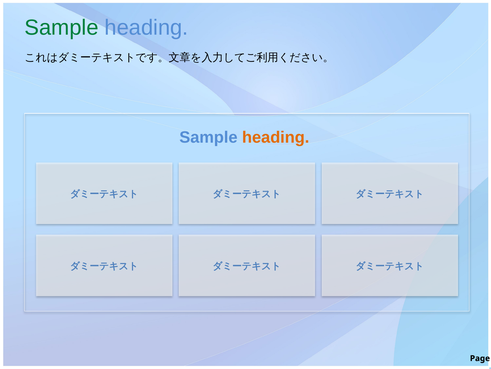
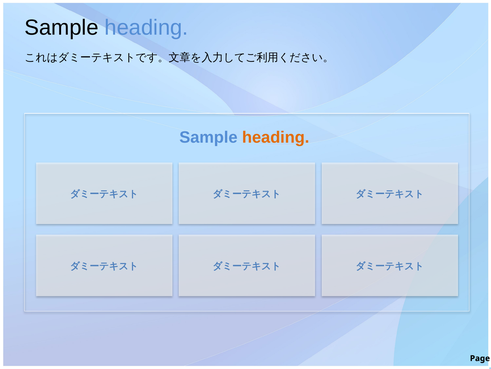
Sample colour: green -> black (62, 28)
